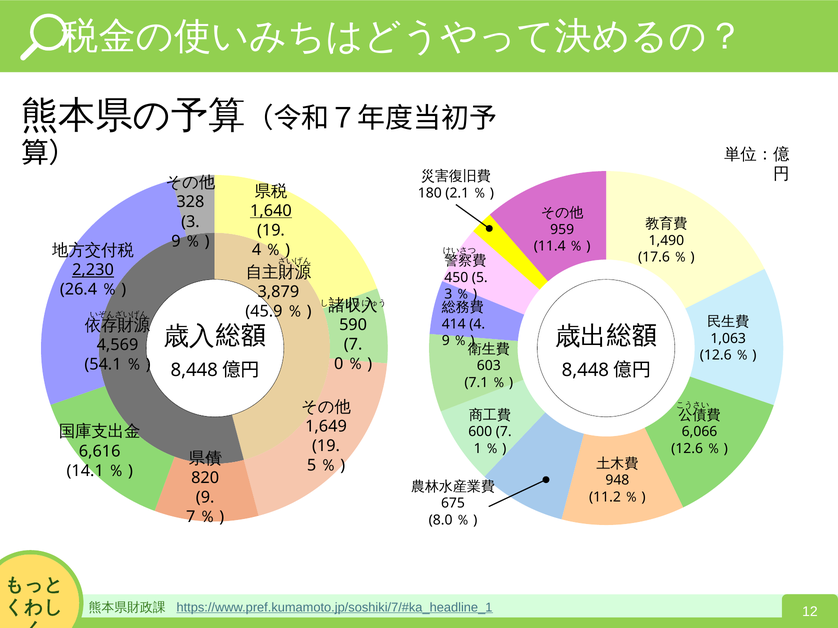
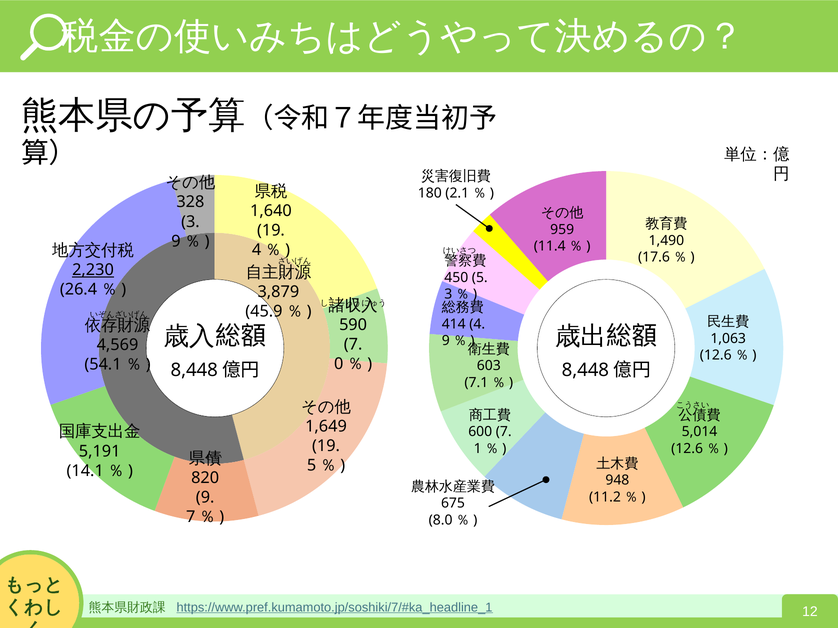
1,640 underline: present -> none (271, 211)
6,066: 6,066 -> 5,014 (700, 432)
6,616: 6,616 -> 5,191 (100, 451)
